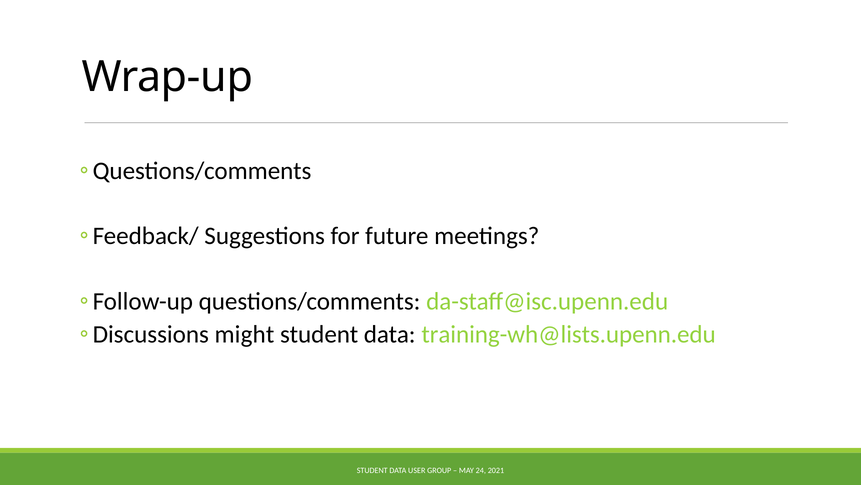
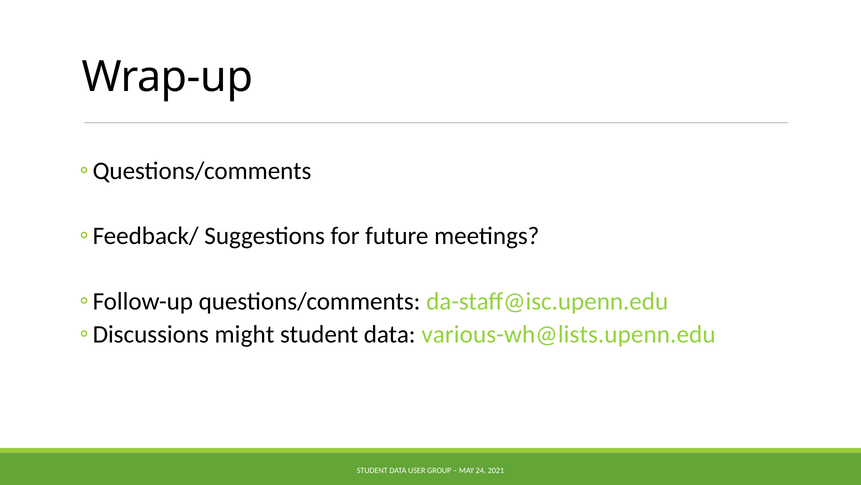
training-wh@lists.upenn.edu: training-wh@lists.upenn.edu -> various-wh@lists.upenn.edu (569, 334)
